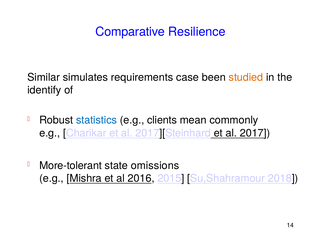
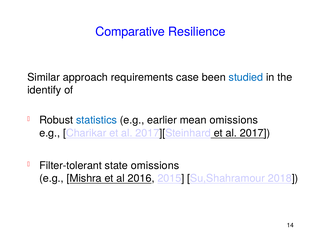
simulates: simulates -> approach (85, 77)
studied colour: orange -> blue (246, 77)
clients: clients -> earlier (162, 120)
mean commonly: commonly -> omissions (234, 120)
More-tolerant: More-tolerant -> Filter-tolerant (71, 165)
